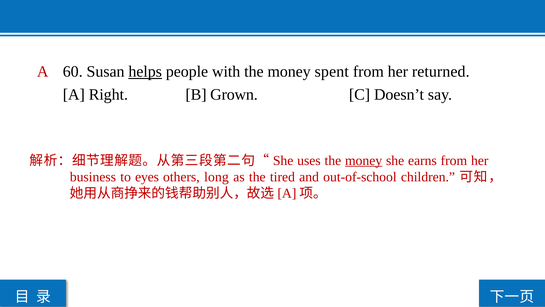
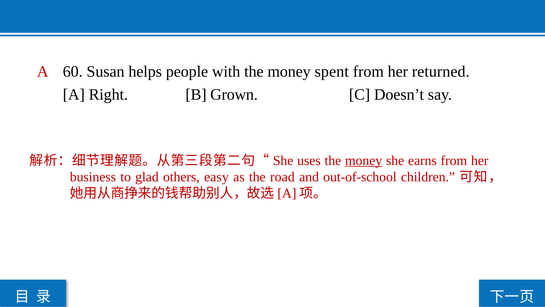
helps underline: present -> none (145, 72)
eyes: eyes -> glad (147, 177)
long: long -> easy (216, 177)
tired: tired -> road (282, 177)
